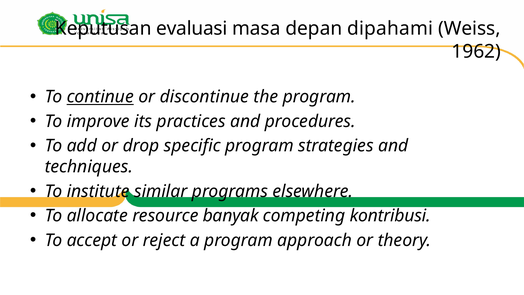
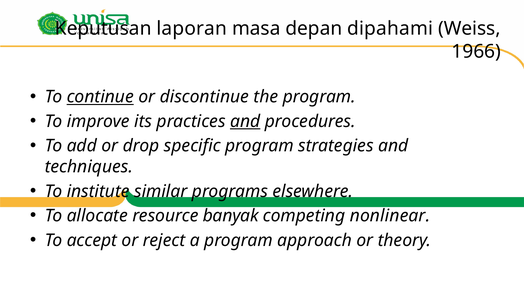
evaluasi: evaluasi -> laporan (192, 29)
1962: 1962 -> 1966 (476, 51)
and underline: none -> present (245, 121)
kontribusi: kontribusi -> nonlinear (390, 216)
